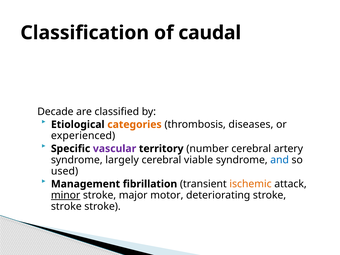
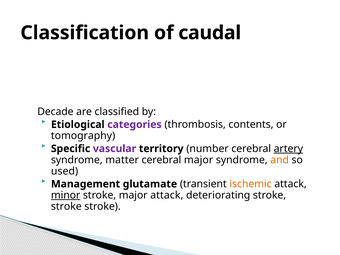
categories colour: orange -> purple (134, 125)
diseases: diseases -> contents (251, 125)
experienced: experienced -> tomography (83, 136)
artery underline: none -> present (288, 149)
largely: largely -> matter (122, 160)
cerebral viable: viable -> major (199, 160)
and colour: blue -> orange (280, 160)
fibrillation: fibrillation -> glutamate (150, 184)
major motor: motor -> attack (167, 195)
